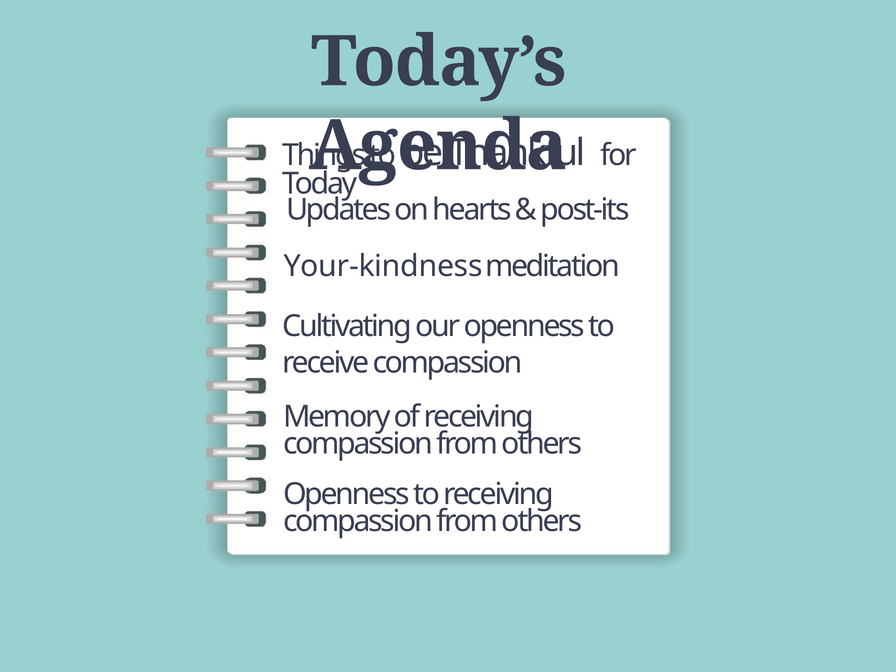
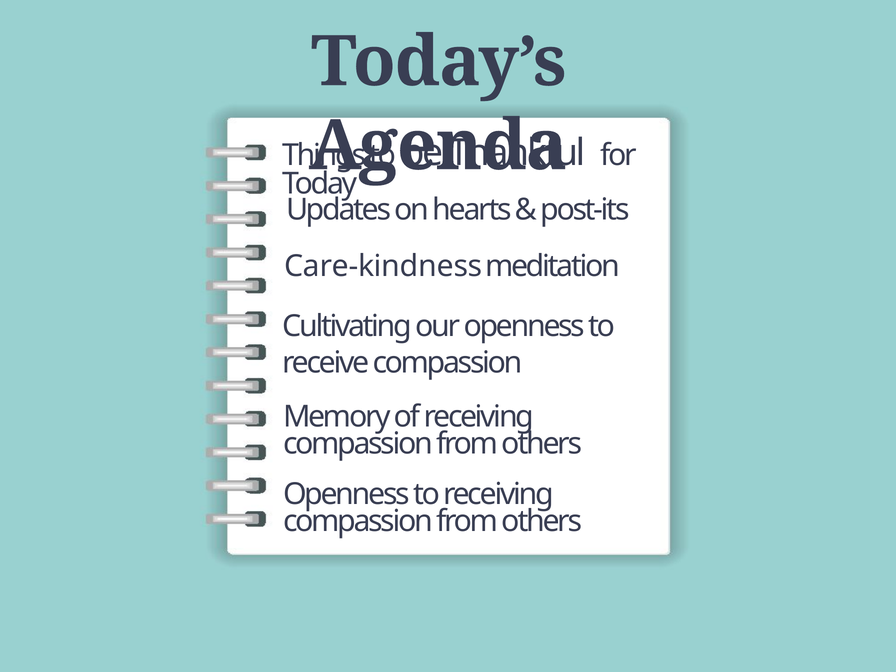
Your-kindness: Your-kindness -> Care-kindness (383, 266)
